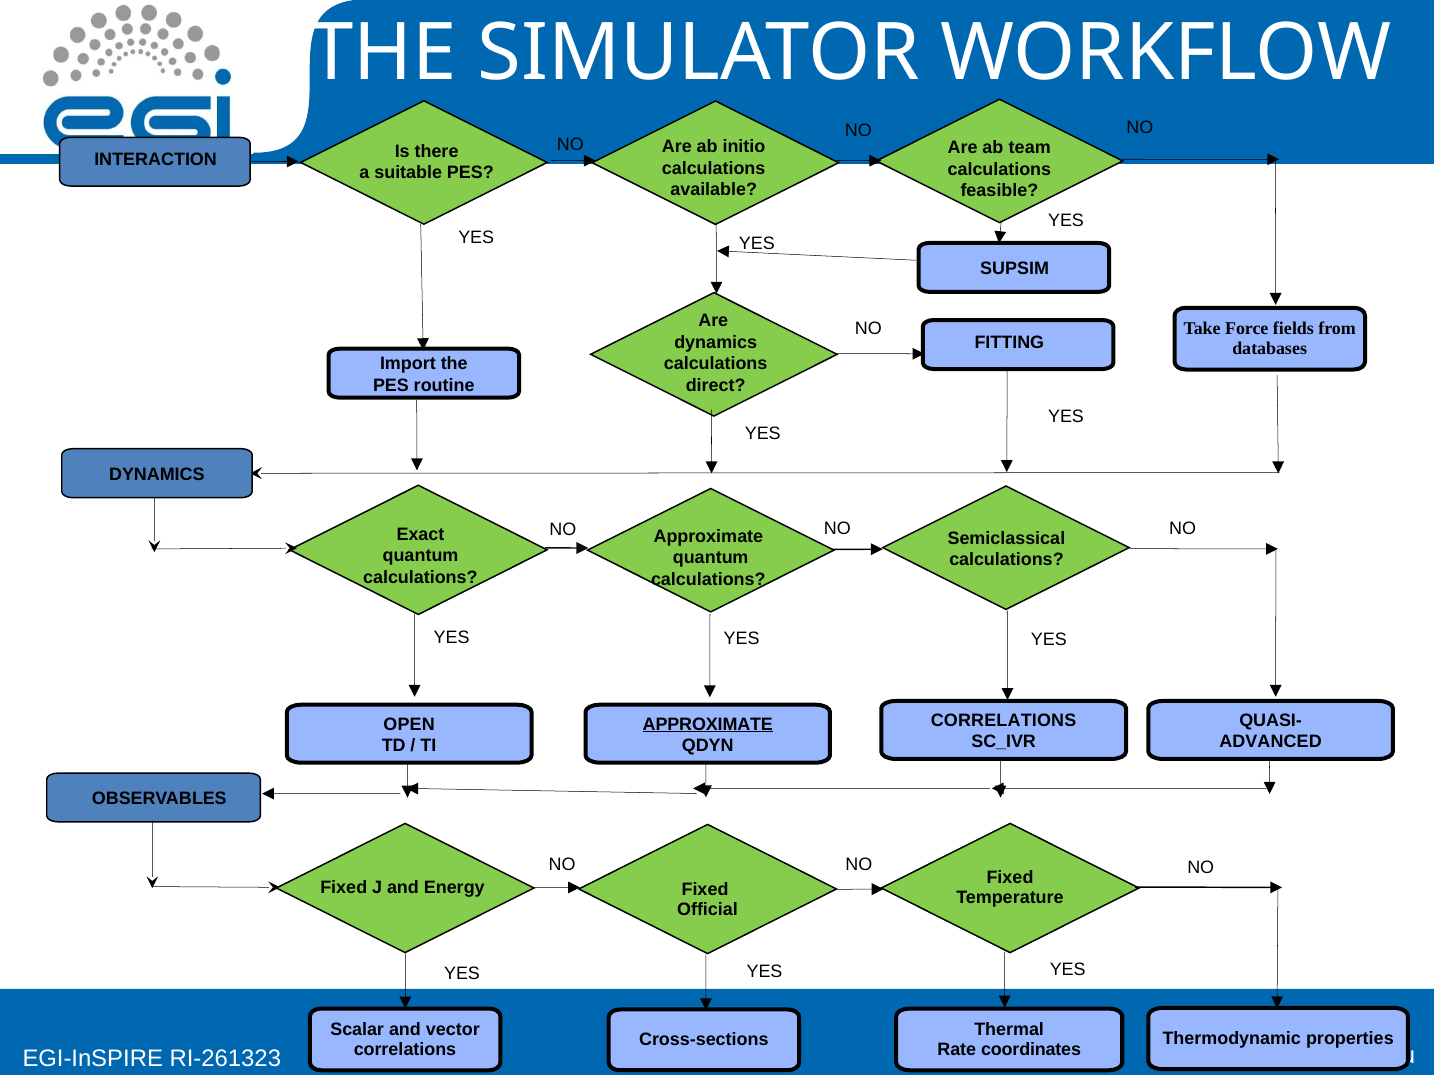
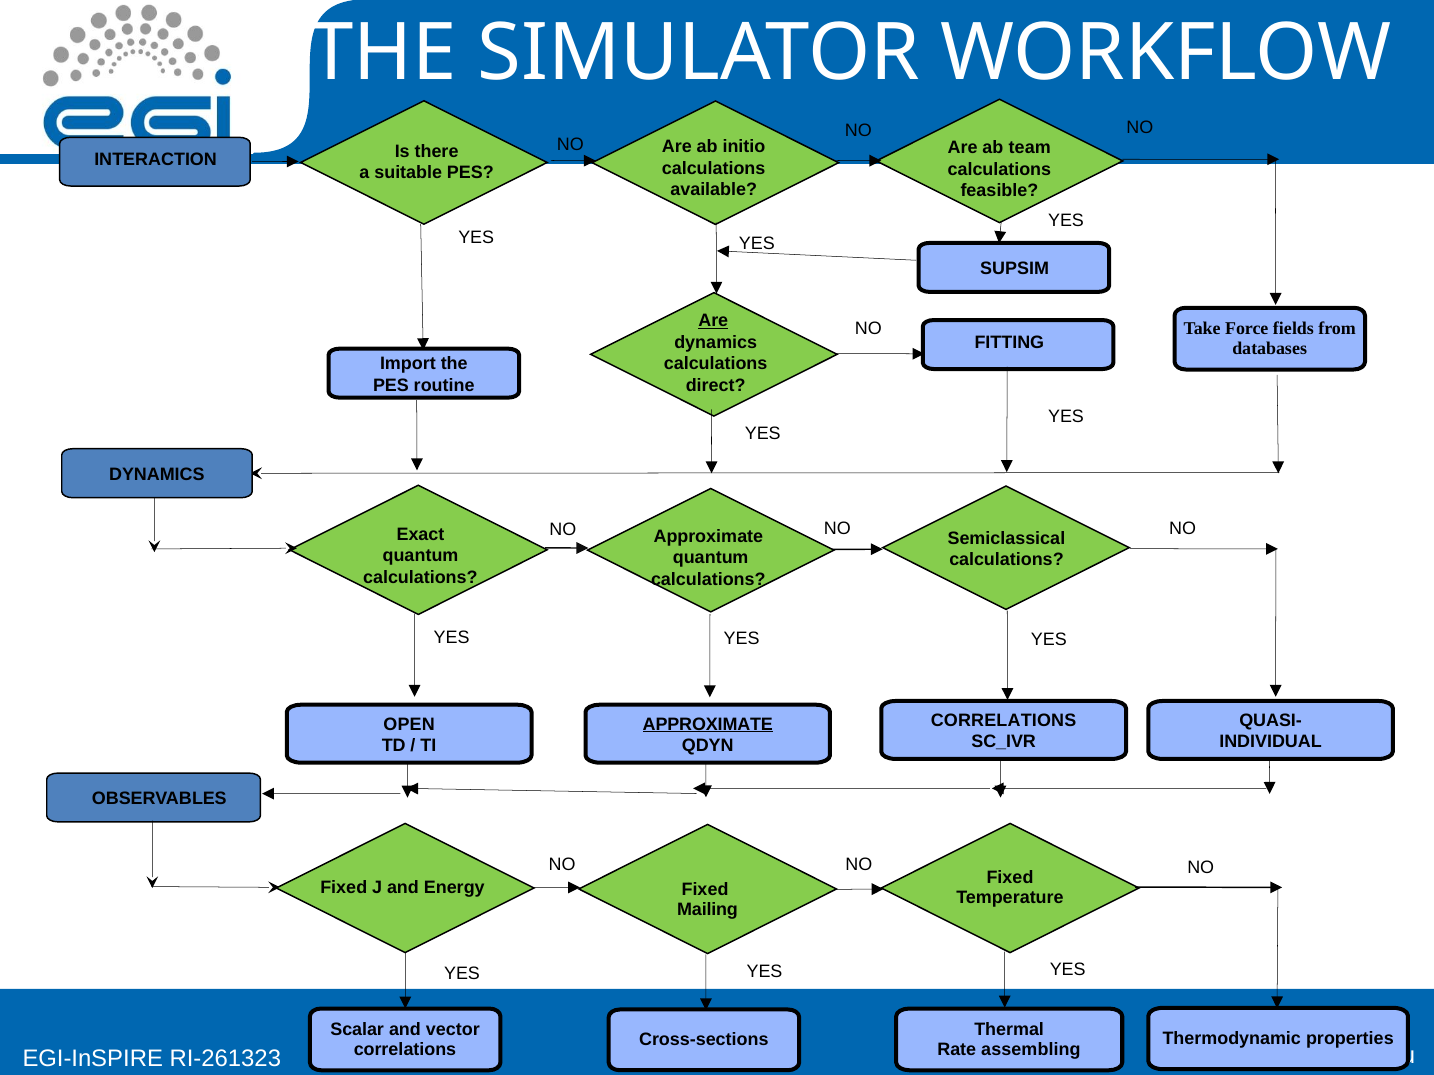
Are underline: none -> present (713, 321)
ADVANCED: ADVANCED -> INDIVIDUAL (1271, 742)
Official: Official -> Mailing (708, 910)
coordinates: coordinates -> assembling (1031, 1050)
